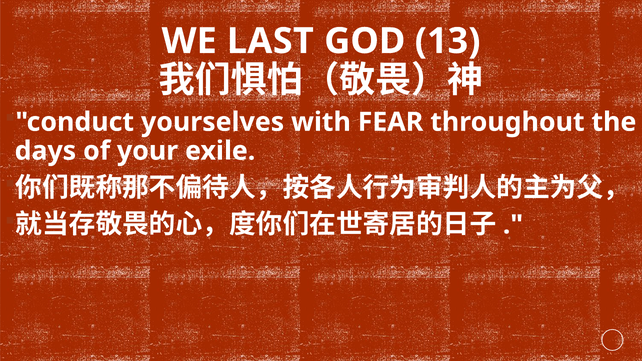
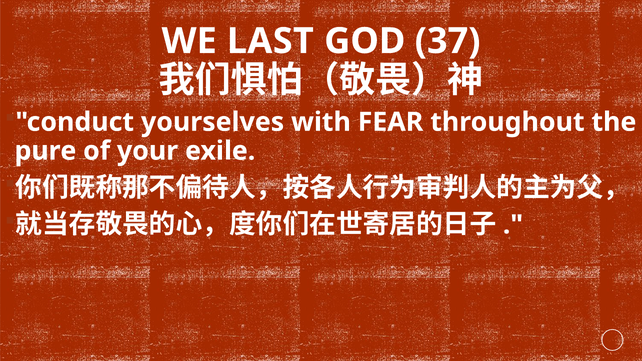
13: 13 -> 37 (448, 41)
days: days -> pure (45, 151)
